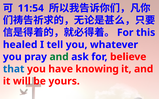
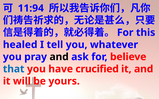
11:54: 11:54 -> 11:94 (31, 8)
and colour: green -> black (59, 57)
knowing: knowing -> crucified (97, 69)
